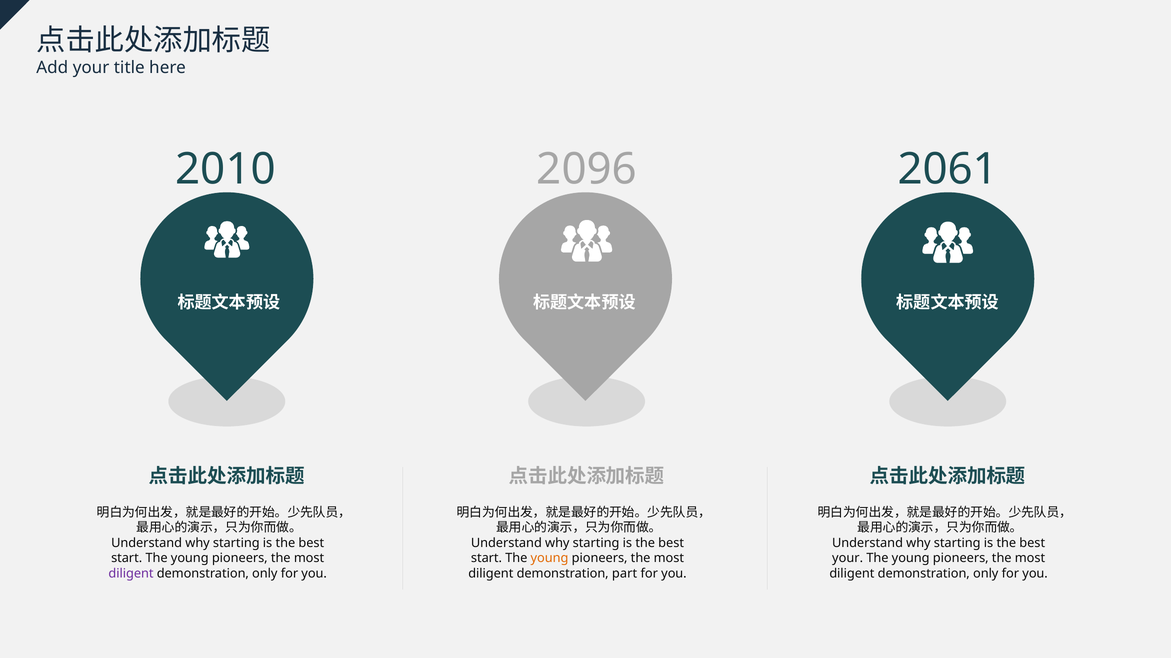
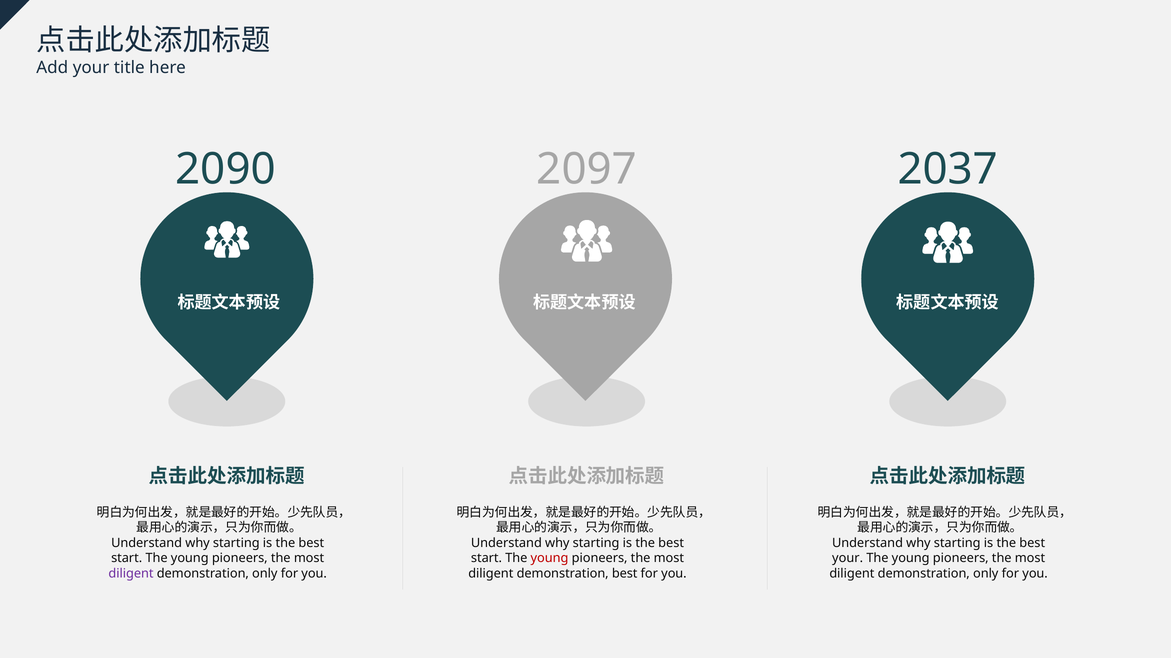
2010: 2010 -> 2090 (226, 169)
2096: 2096 -> 2097 (587, 169)
2061: 2061 -> 2037 (948, 169)
young colour: orange -> red (550, 559)
demonstration part: part -> best (625, 574)
